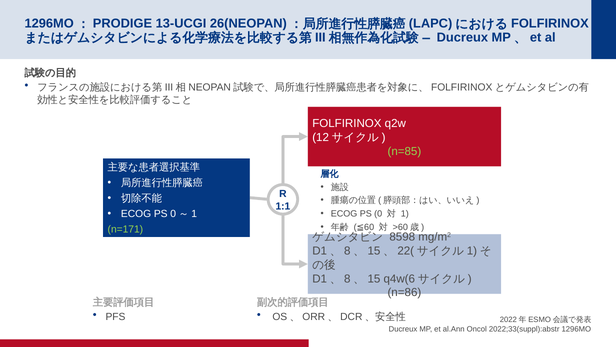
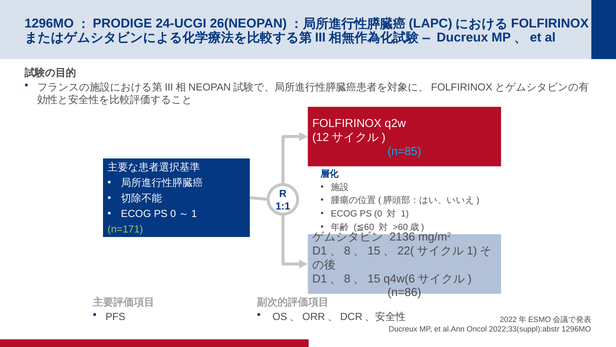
13-UCGI: 13-UCGI -> 24-UCGI (181, 24)
n=85 colour: light green -> light blue (404, 151)
8598: 8598 -> 2136 (402, 237)
